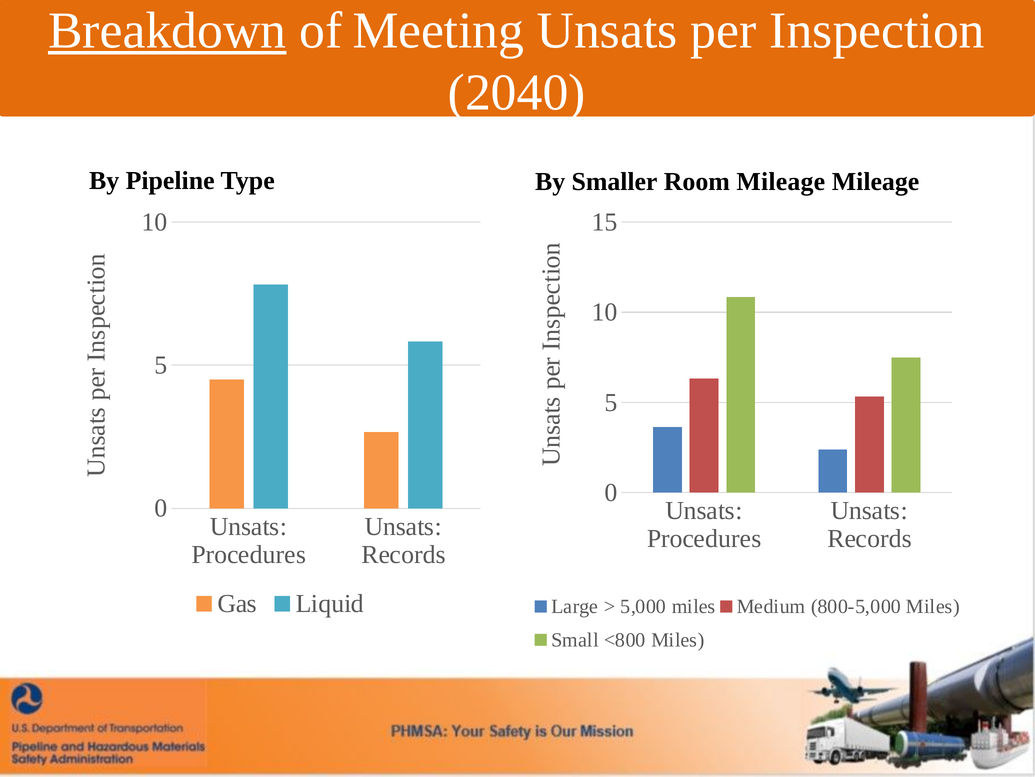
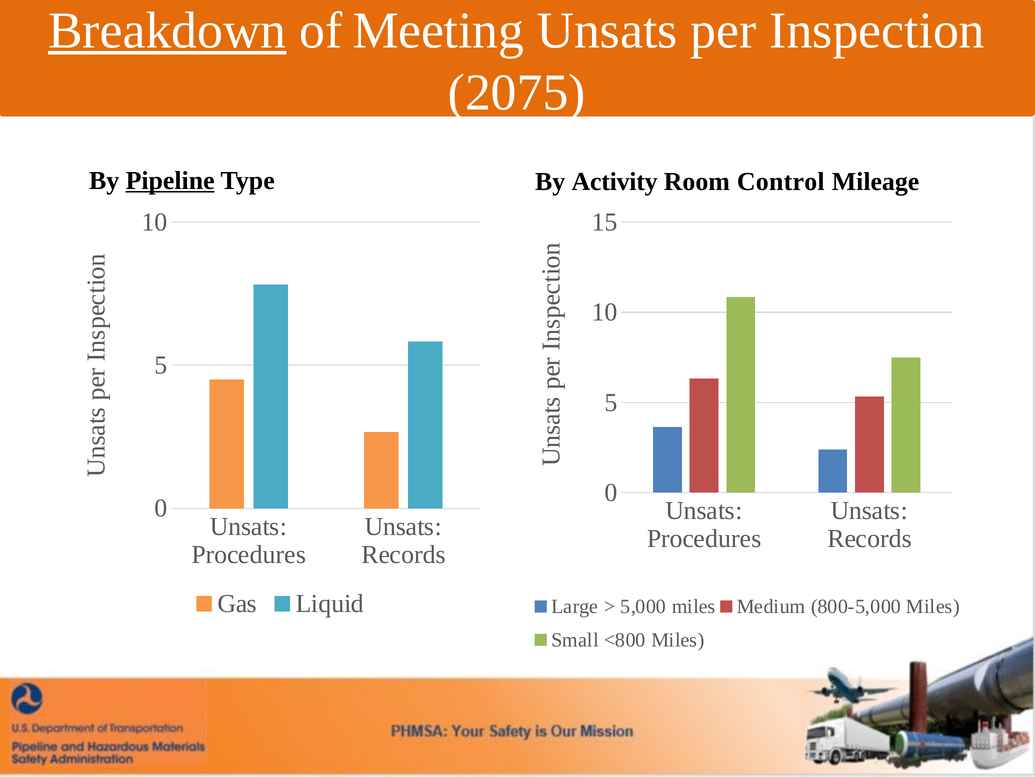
2040: 2040 -> 2075 (517, 92)
Pipeline underline: none -> present (170, 181)
Smaller: Smaller -> Activity (615, 182)
Room Mileage: Mileage -> Control (781, 182)
